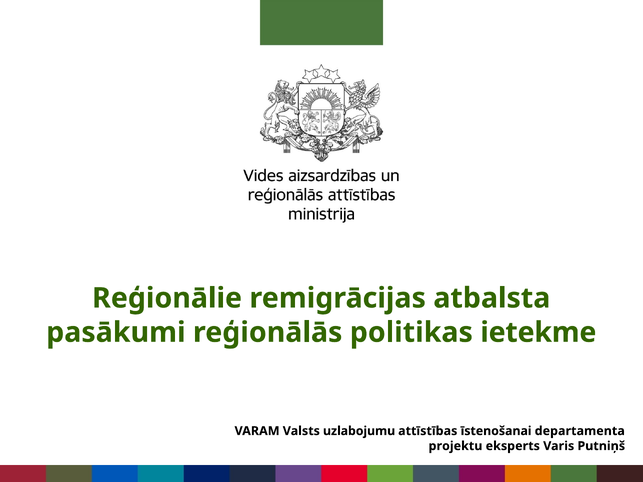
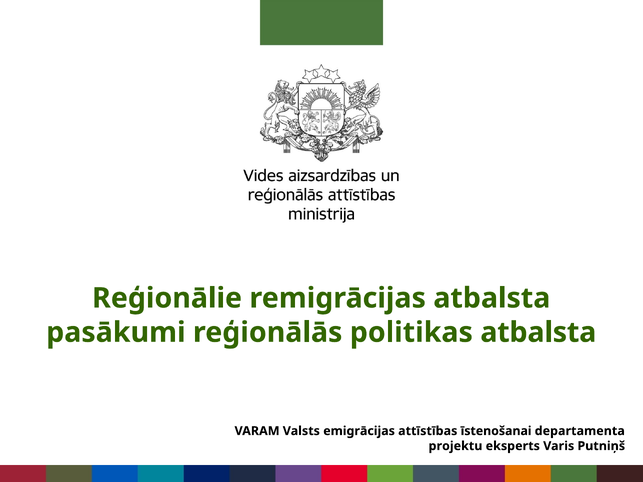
politikas ietekme: ietekme -> atbalsta (538, 333)
uzlabojumu: uzlabojumu -> emigrācijas (359, 431)
